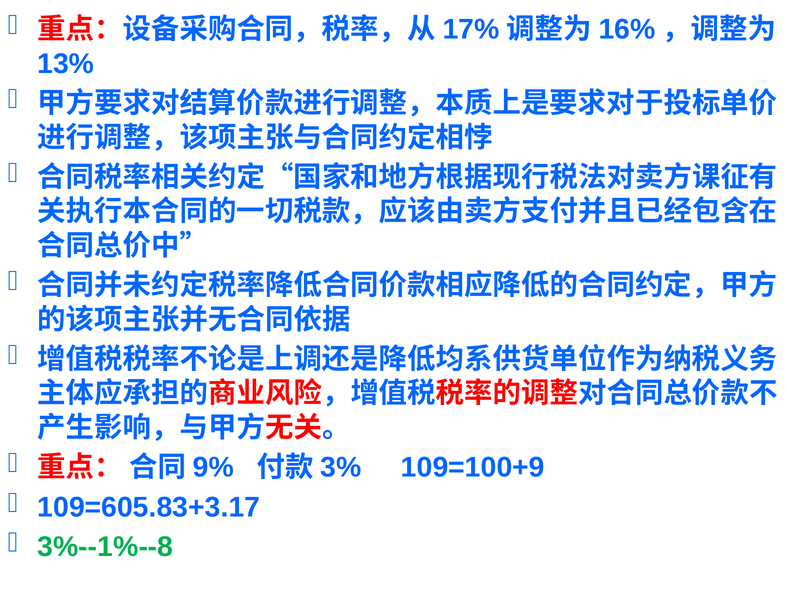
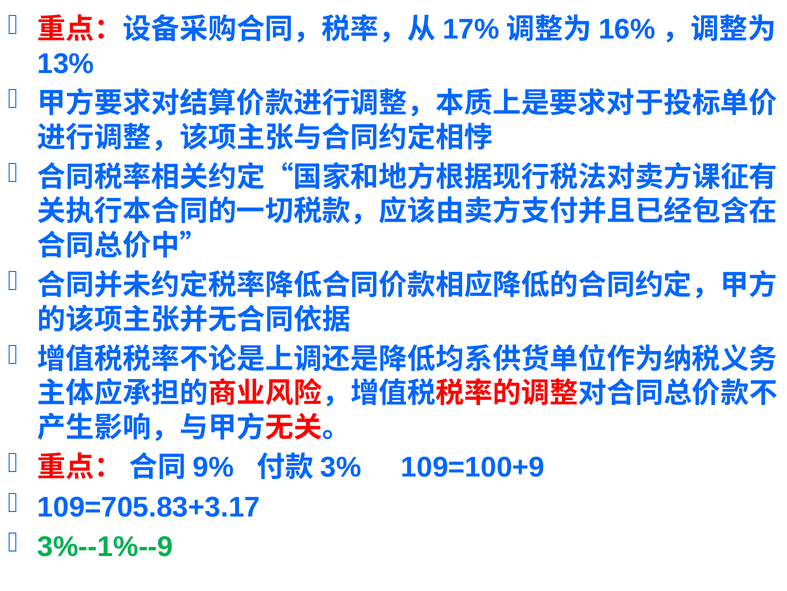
109=605.83+3.17: 109=605.83+3.17 -> 109=705.83+3.17 (149, 507)
3%--1%--8: 3%--1%--8 -> 3%--1%--9 (105, 546)
